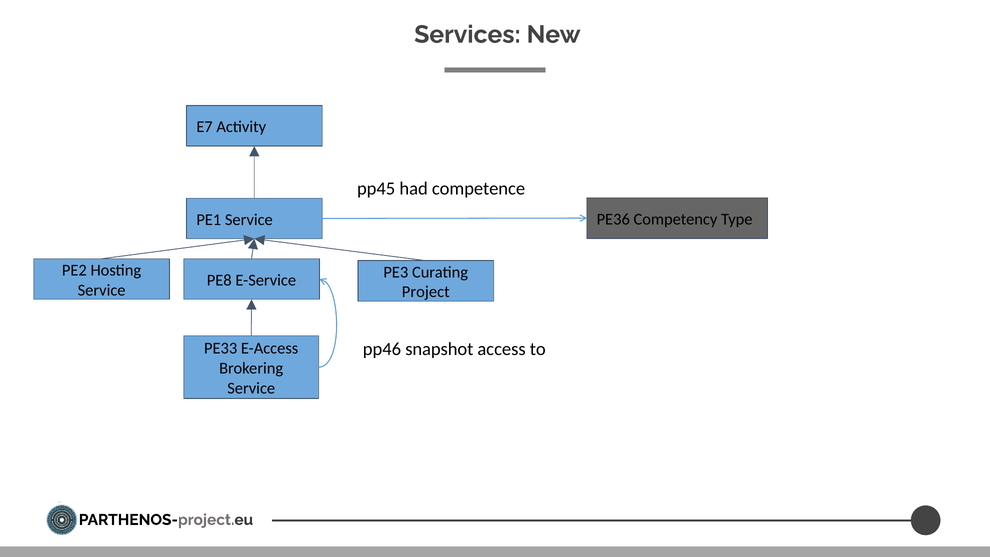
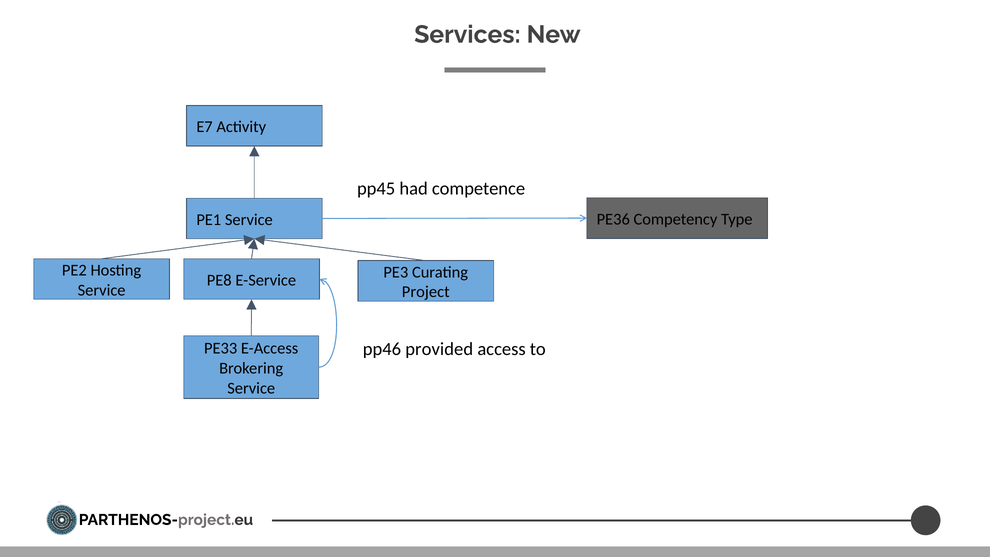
snapshot: snapshot -> provided (439, 349)
